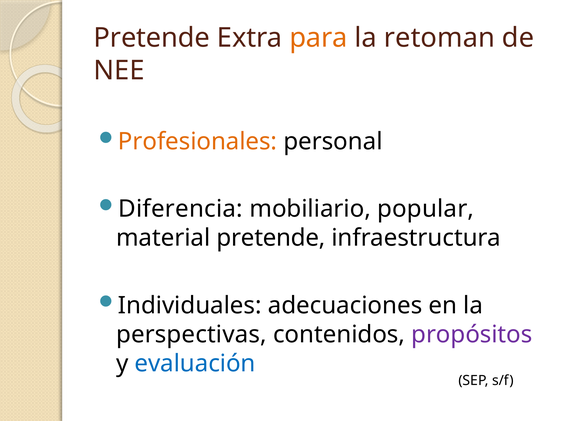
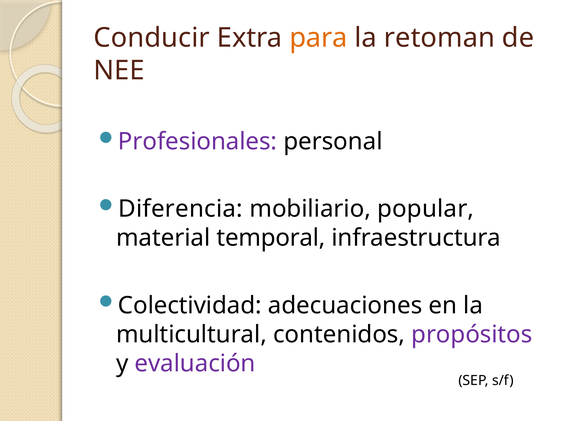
Pretende: Pretende -> Conducir (152, 38)
Profesionales colour: orange -> purple (198, 141)
material pretende: pretende -> temporal (271, 238)
Individuales: Individuales -> Colectividad (190, 305)
perspectivas: perspectivas -> multicultural (191, 334)
evaluación colour: blue -> purple (195, 363)
